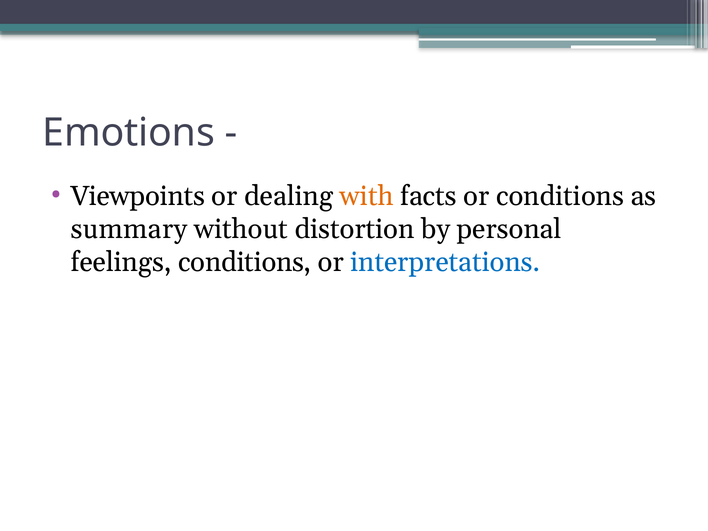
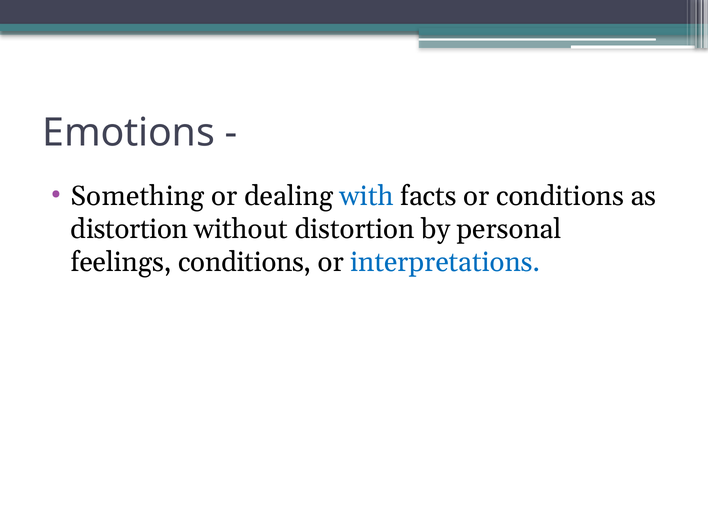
Viewpoints: Viewpoints -> Something (138, 196)
with colour: orange -> blue (367, 196)
summary: summary -> distortion (129, 229)
